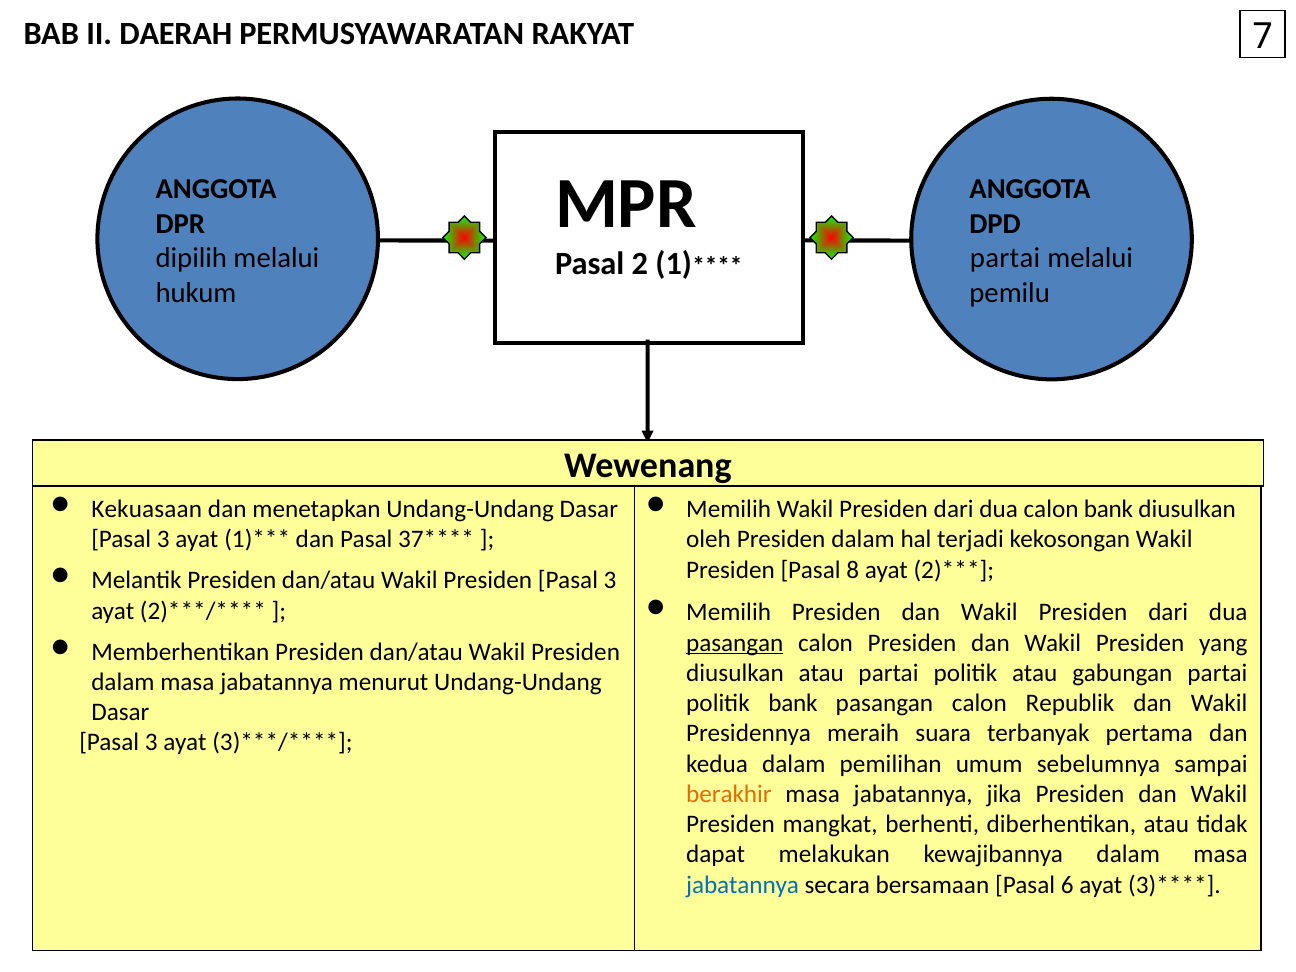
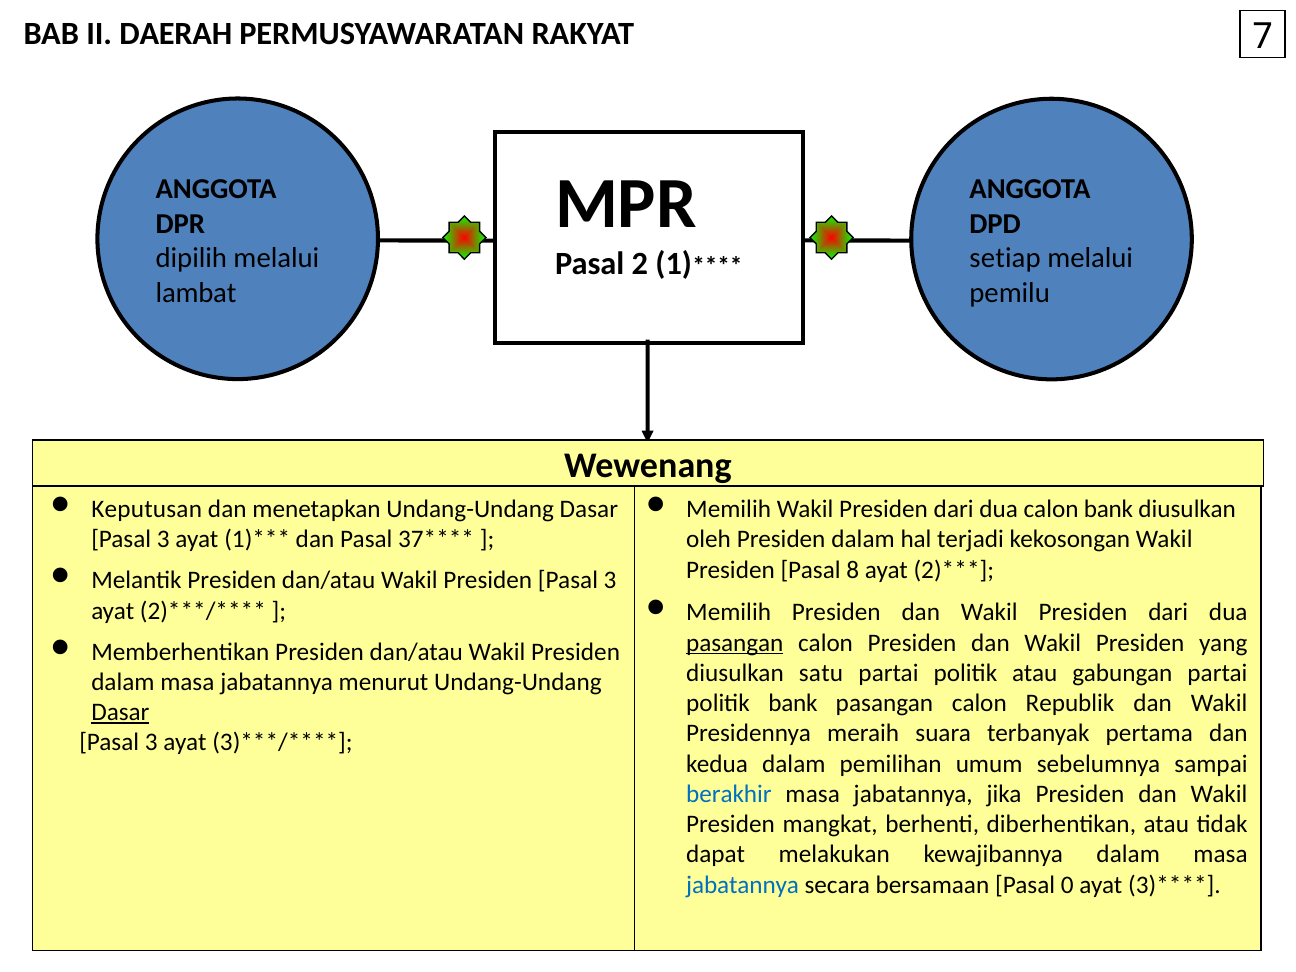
partai: partai -> setiap (1005, 258)
hukum: hukum -> lambat (196, 293)
Kekuasaan: Kekuasaan -> Keputusan (147, 509)
diusulkan atau: atau -> satu (821, 673)
Dasar underline: none -> present (120, 712)
berakhir colour: orange -> blue (729, 794)
6: 6 -> 0 (1067, 885)
